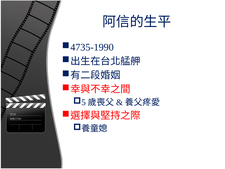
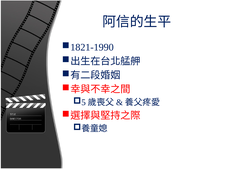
4735-1990: 4735-1990 -> 1821-1990 (92, 47)
